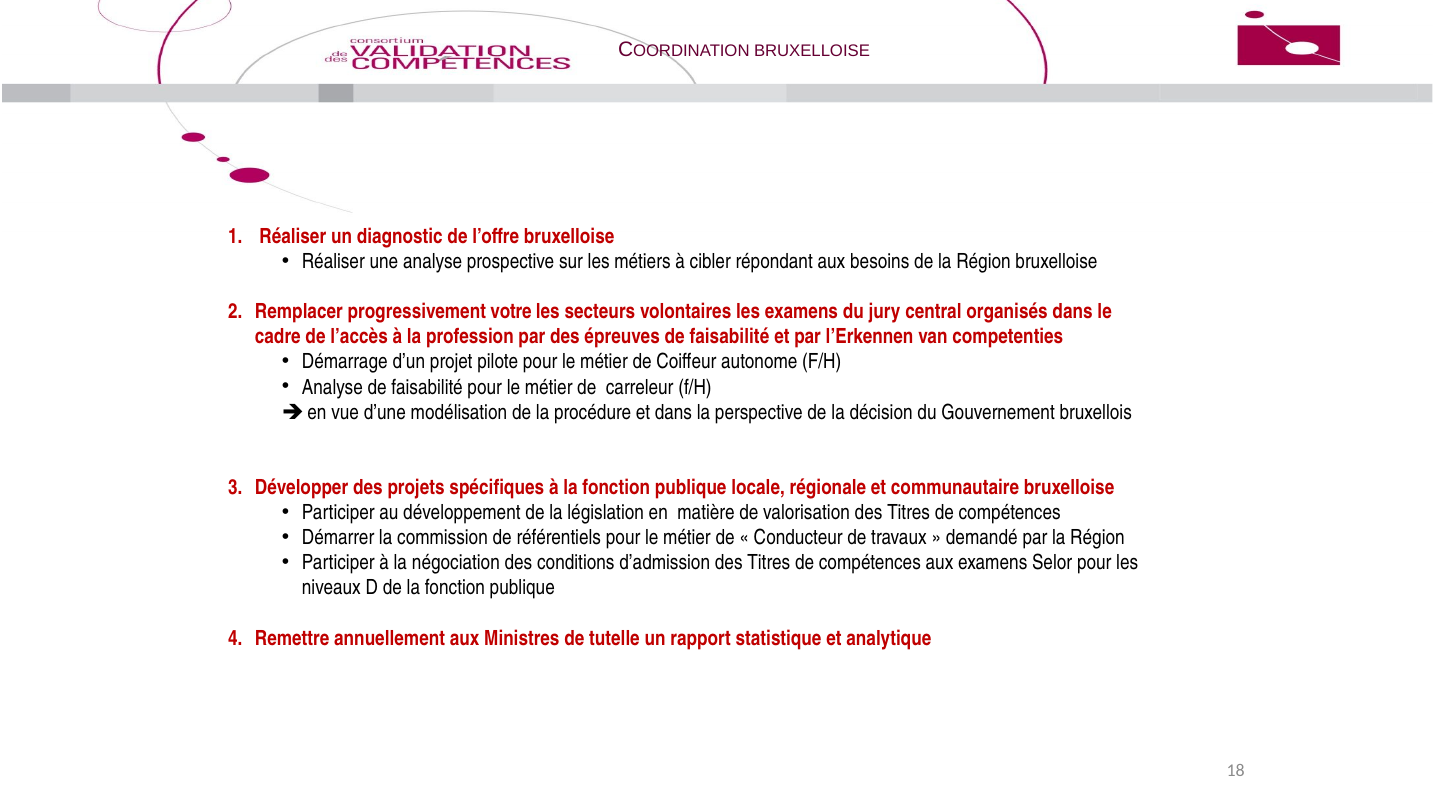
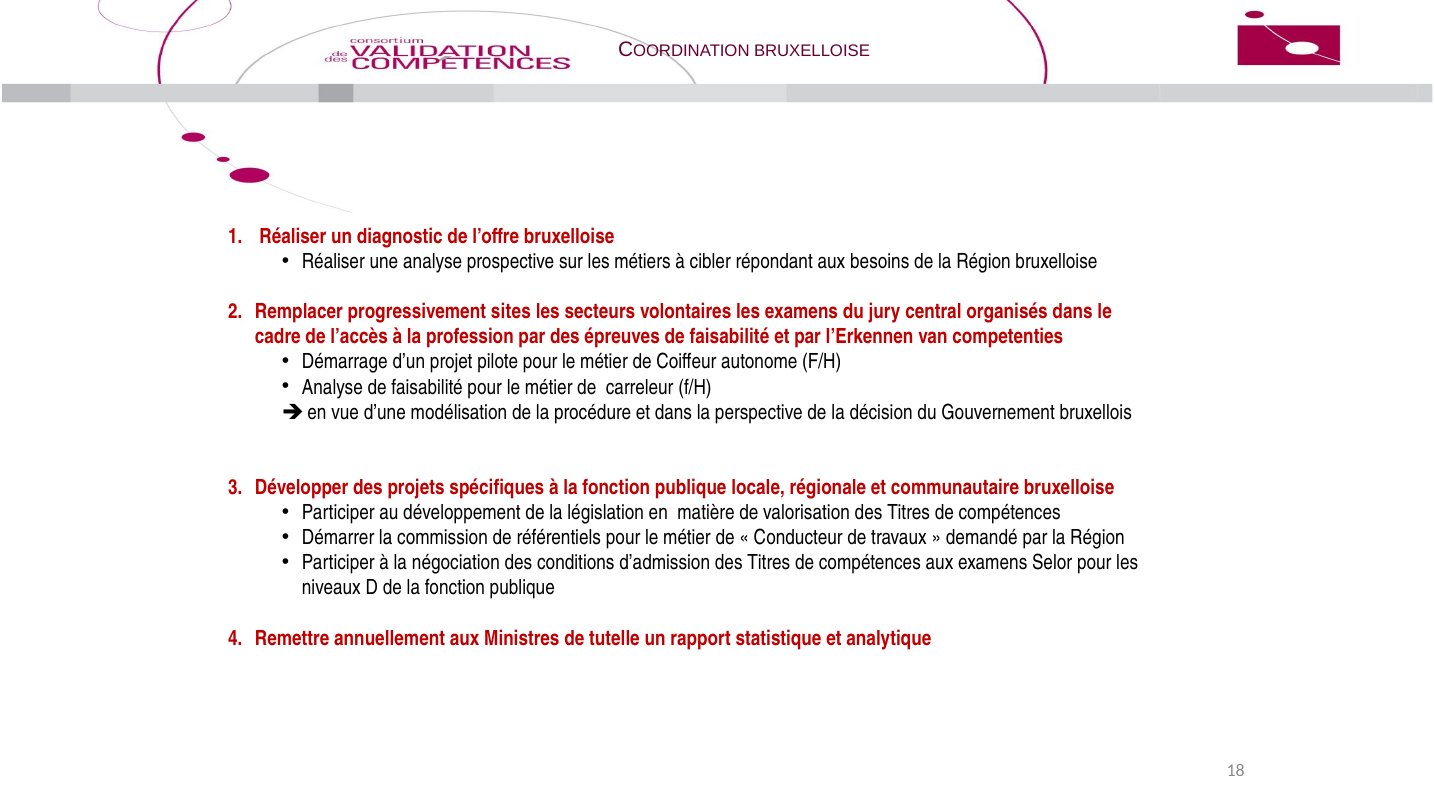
votre: votre -> sites (511, 312)
